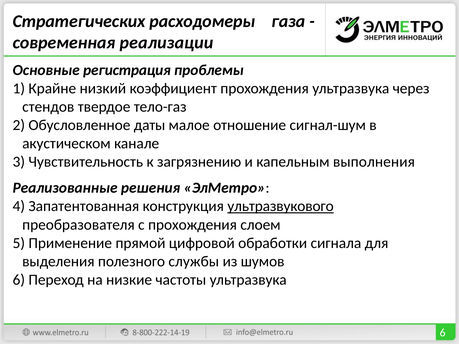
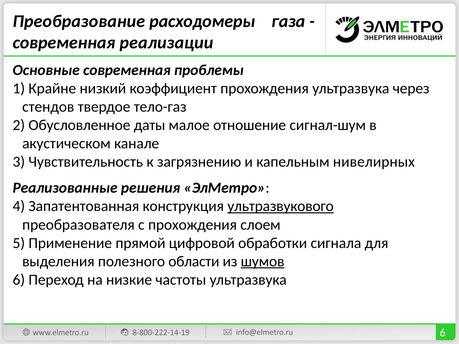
Стратегических: Стратегических -> Преобразование (79, 21)
Основные регистрация: регистрация -> cовременная (127, 70)
выполнения: выполнения -> нивелирных (374, 162)
службы: службы -> области (194, 262)
шумов underline: none -> present (263, 262)
